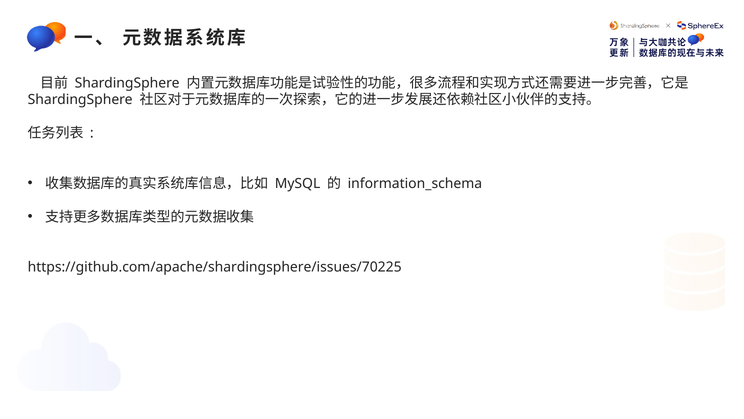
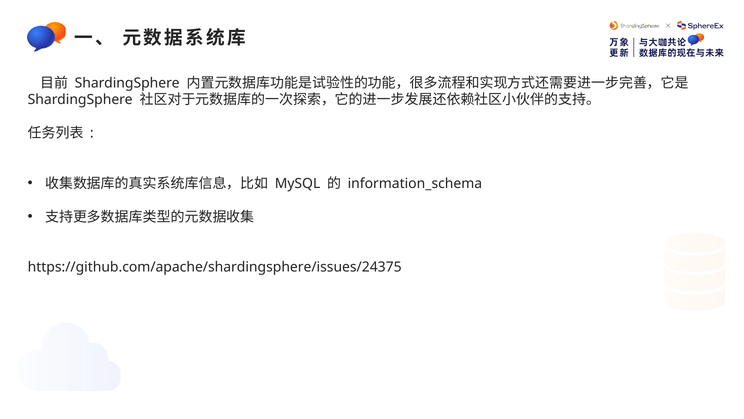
https://github.com/apache/shardingsphere/issues/70225: https://github.com/apache/shardingsphere/issues/70225 -> https://github.com/apache/shardingsphere/issues/24375 (215, 267)
